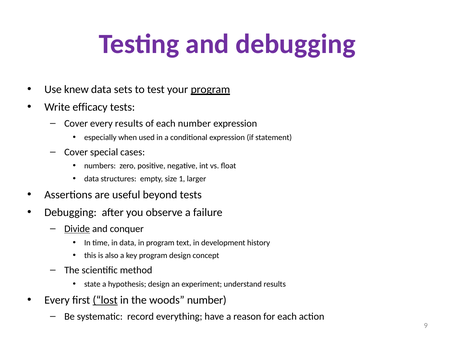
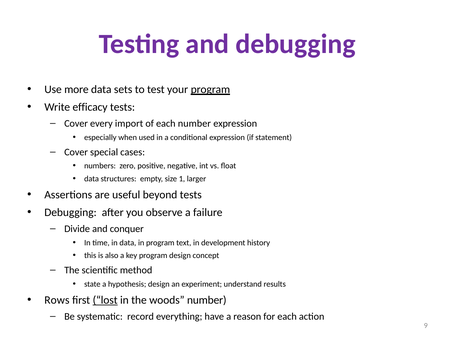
knew: knew -> more (76, 90)
every results: results -> import (129, 124)
Divide underline: present -> none (77, 229)
Every: Every -> Rows (57, 300)
